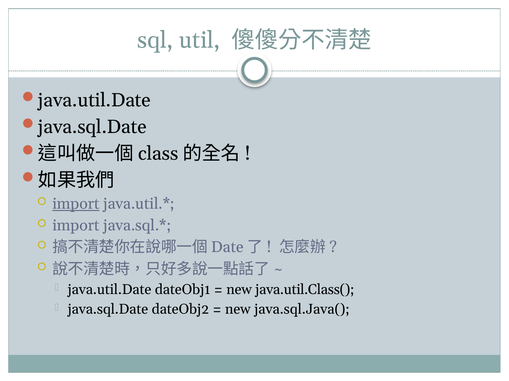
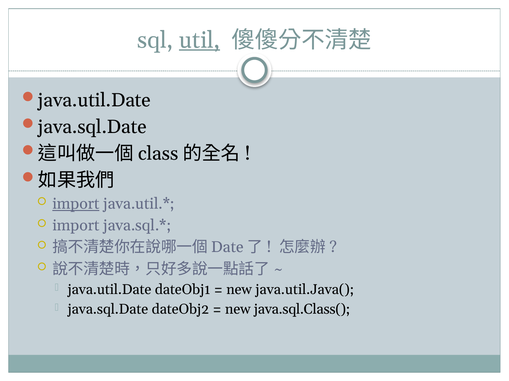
util underline: none -> present (200, 40)
java.util.Class(: java.util.Class( -> java.util.Java( (305, 290)
java.sql.Java(: java.sql.Java( -> java.sql.Class( (302, 310)
